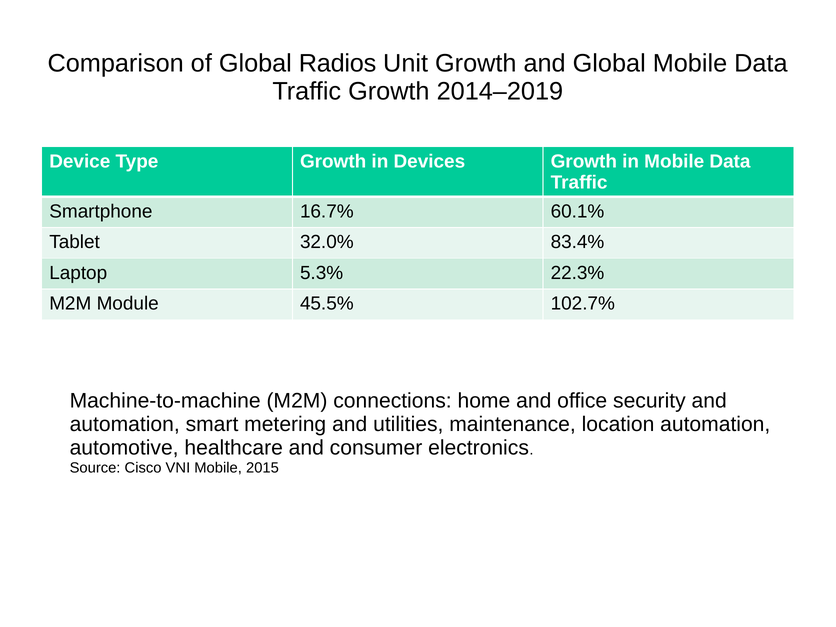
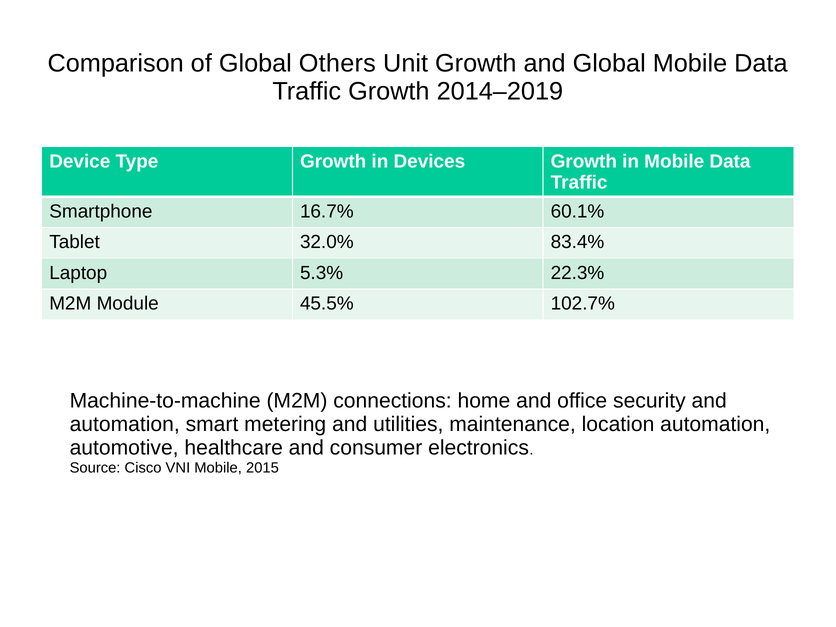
Radios: Radios -> Others (337, 63)
